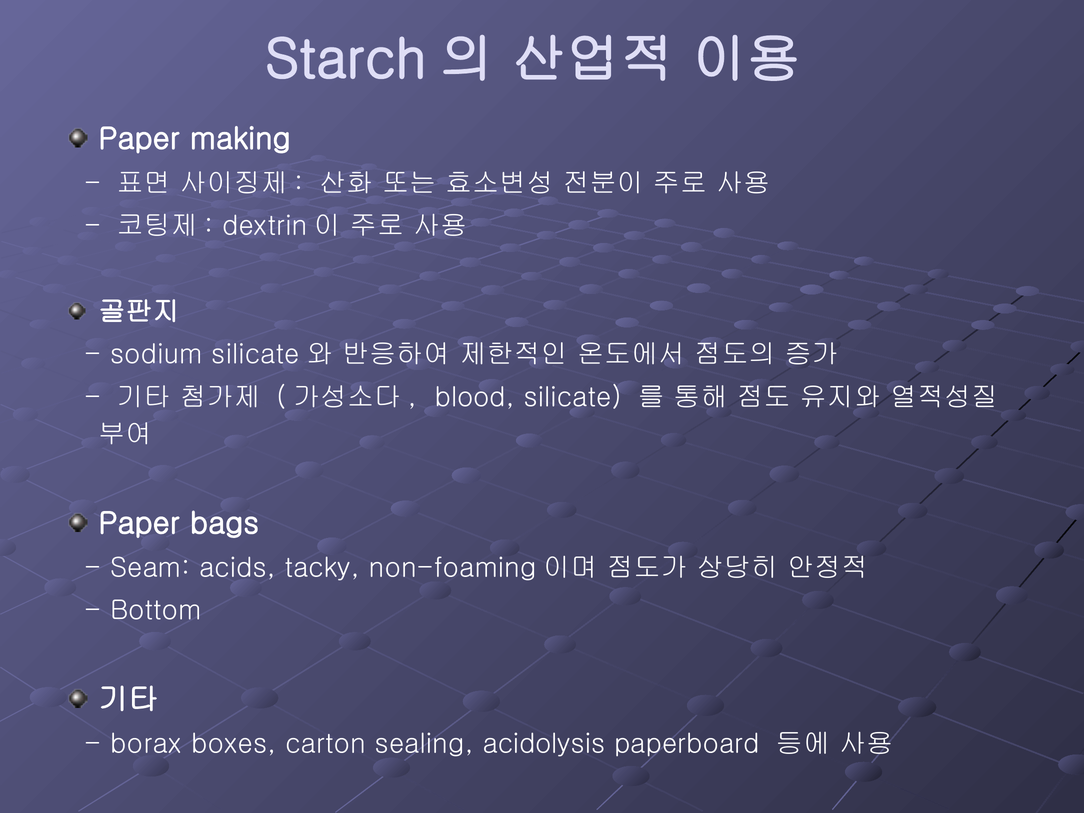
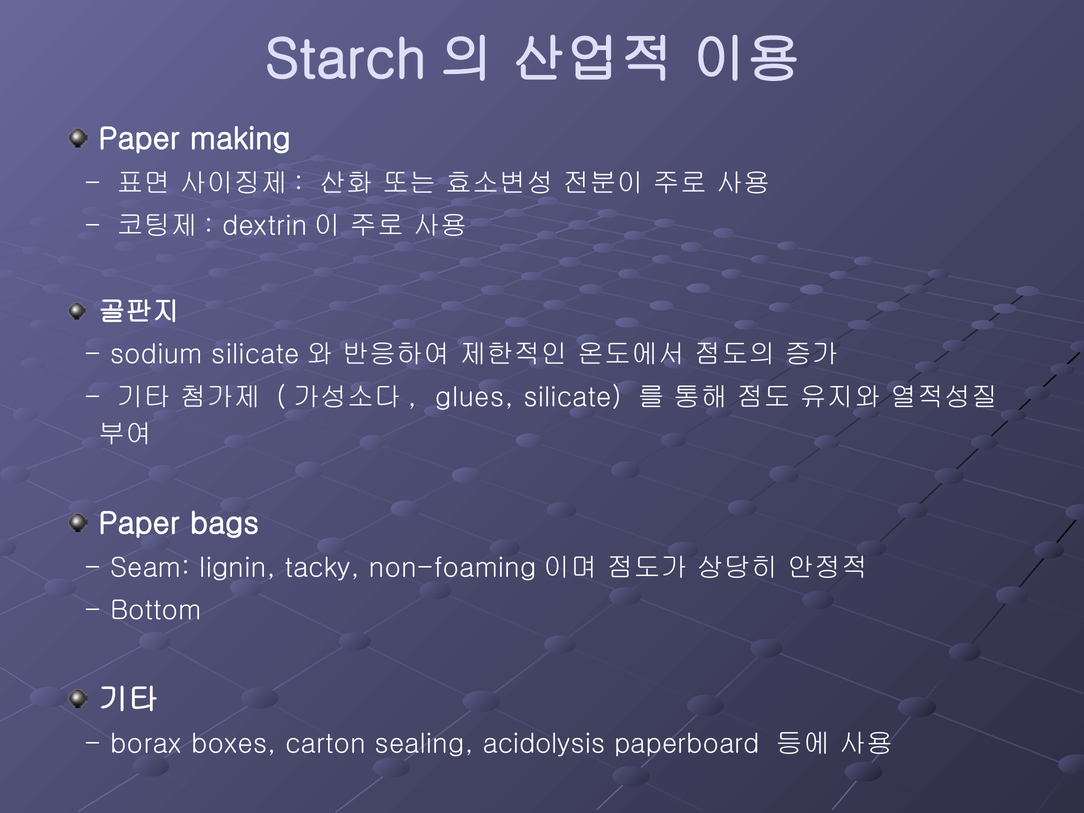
blood: blood -> glues (475, 397)
acids: acids -> lignin (237, 568)
